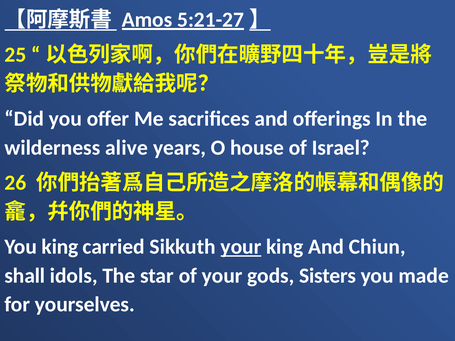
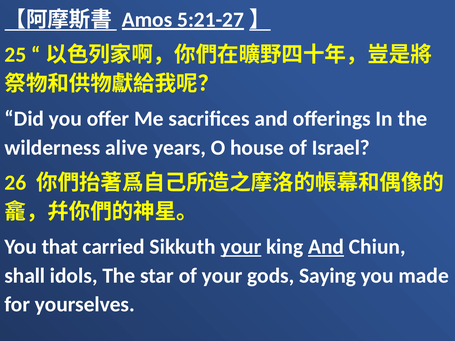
You king: king -> that (60, 247)
And underline: none -> present (326, 247)
Sisters: Sisters -> Saying (328, 276)
